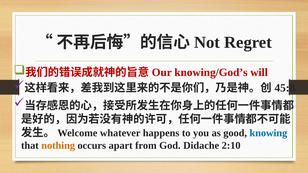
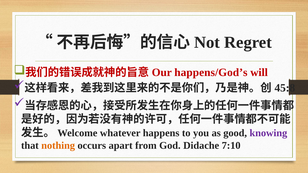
knowing/God’s: knowing/God’s -> happens/God’s (211, 72)
knowing colour: blue -> purple (268, 133)
2:10: 2:10 -> 7:10 (231, 146)
